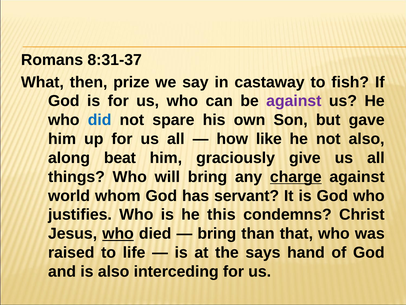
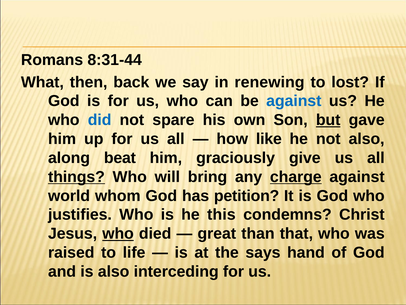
8:31-37: 8:31-37 -> 8:31-44 (115, 60)
prize: prize -> back (131, 82)
castaway: castaway -> renewing (269, 82)
fish: fish -> lost (350, 82)
against colour: purple -> blue (294, 101)
but underline: none -> present (328, 120)
things underline: none -> present (76, 177)
servant: servant -> petition (247, 195)
bring: bring -> great (217, 233)
